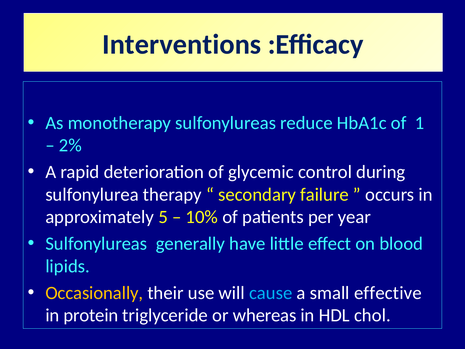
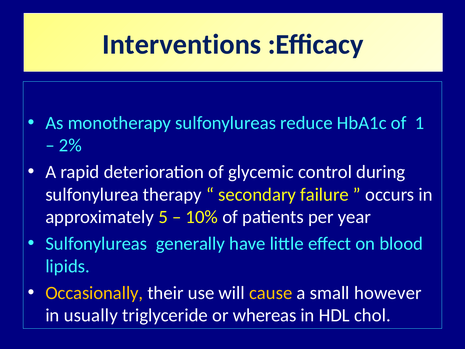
cause colour: light blue -> yellow (271, 293)
effective: effective -> however (388, 293)
protein: protein -> usually (91, 315)
